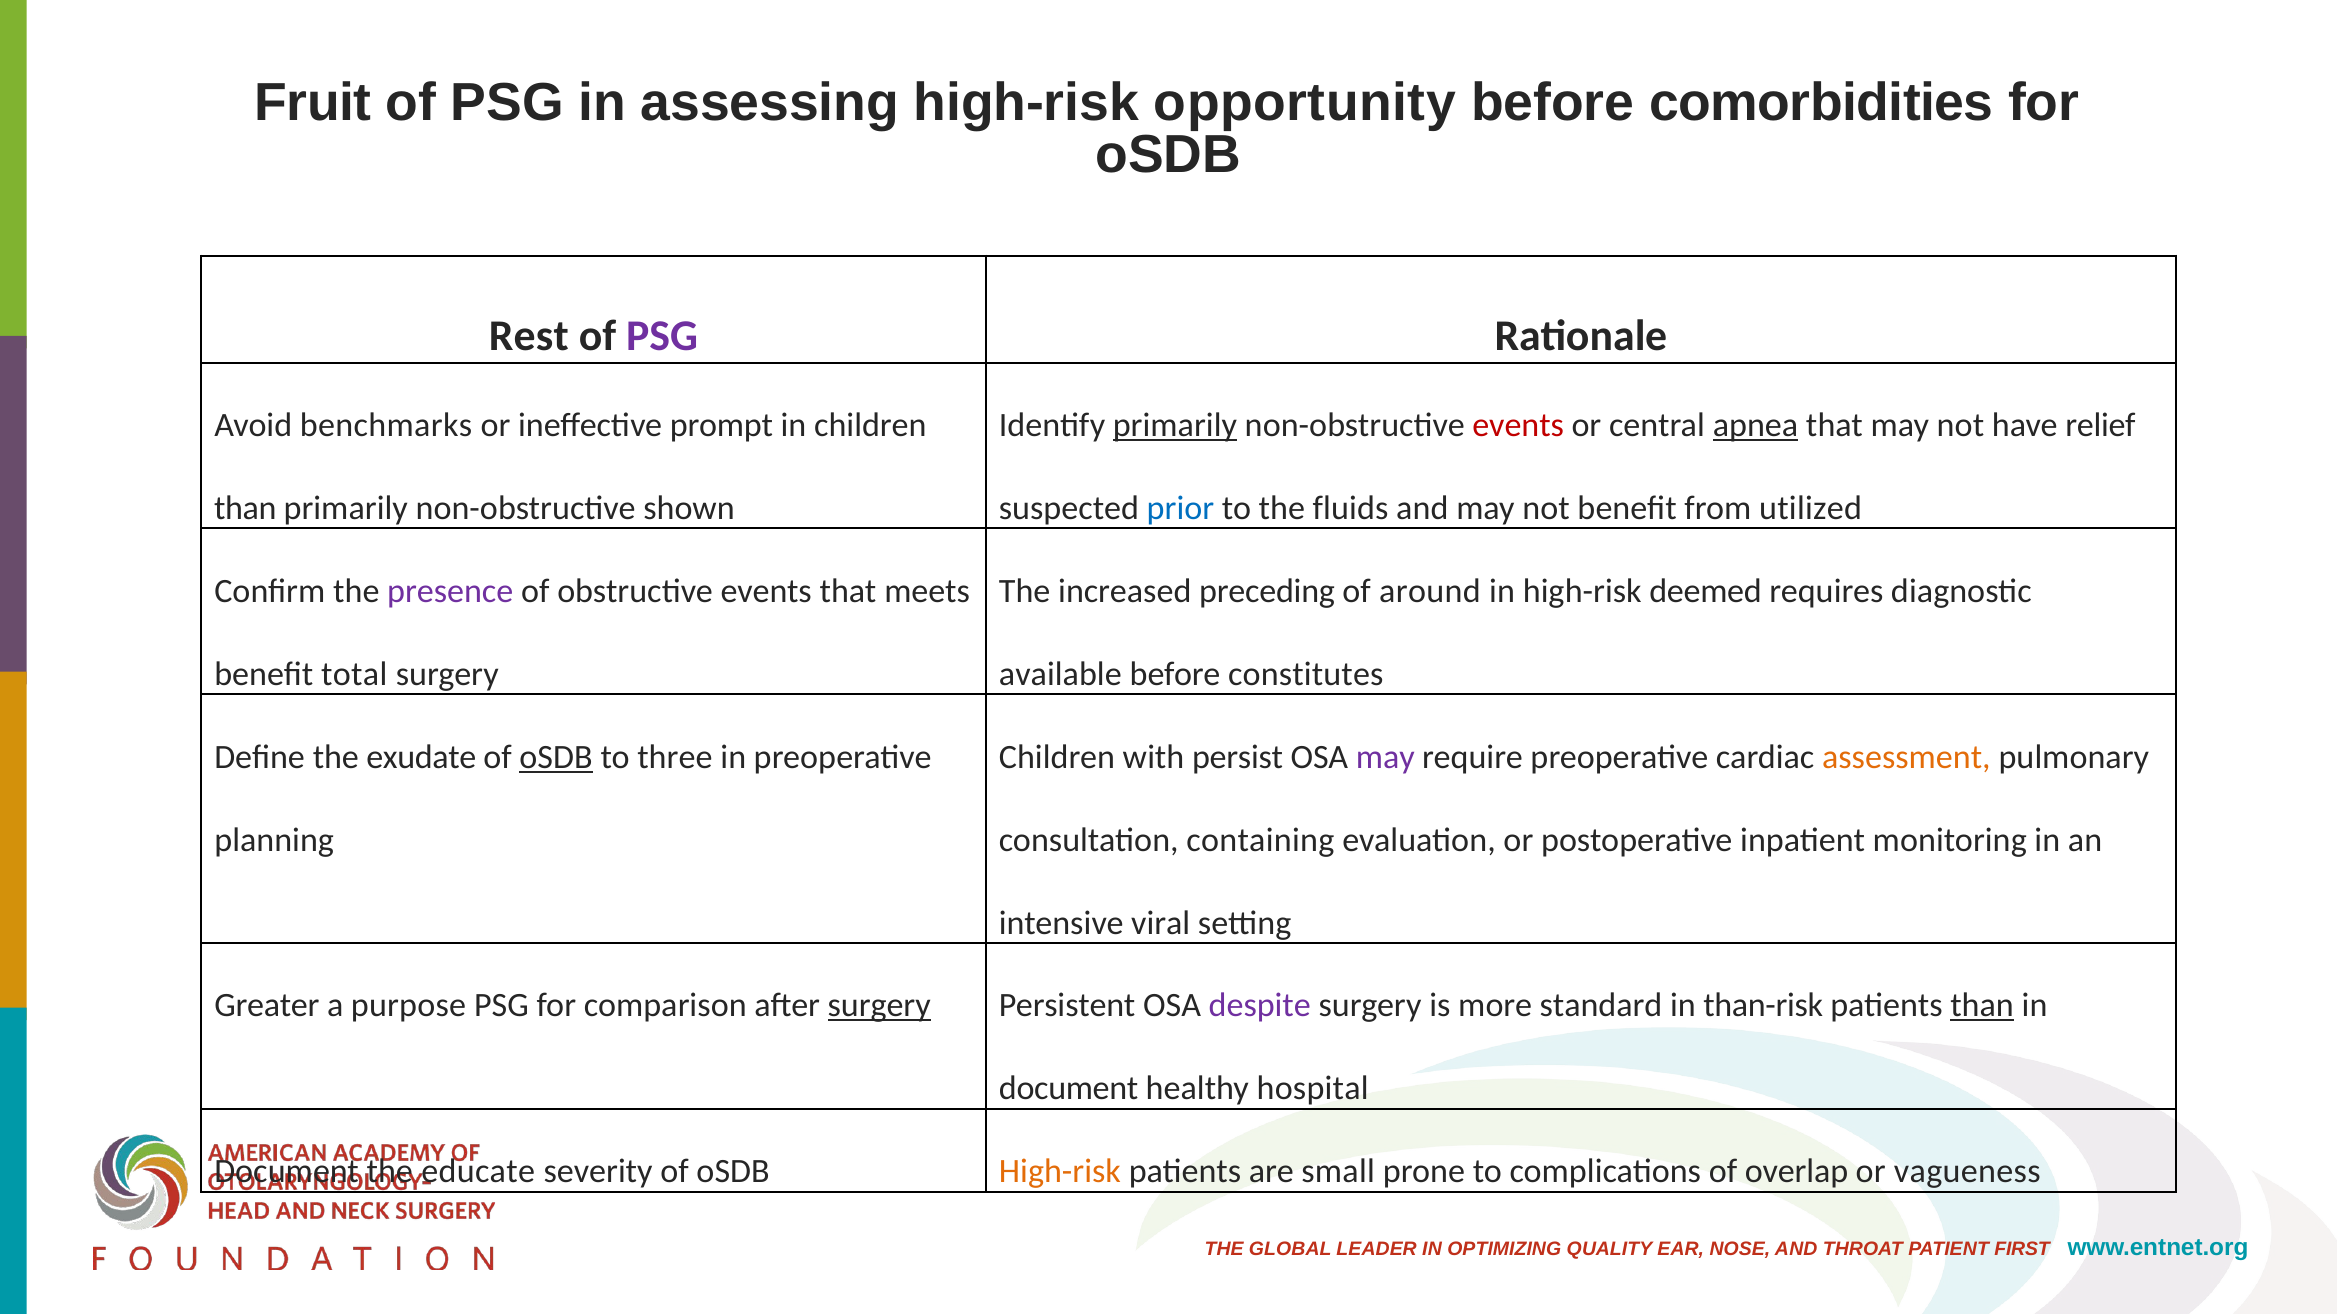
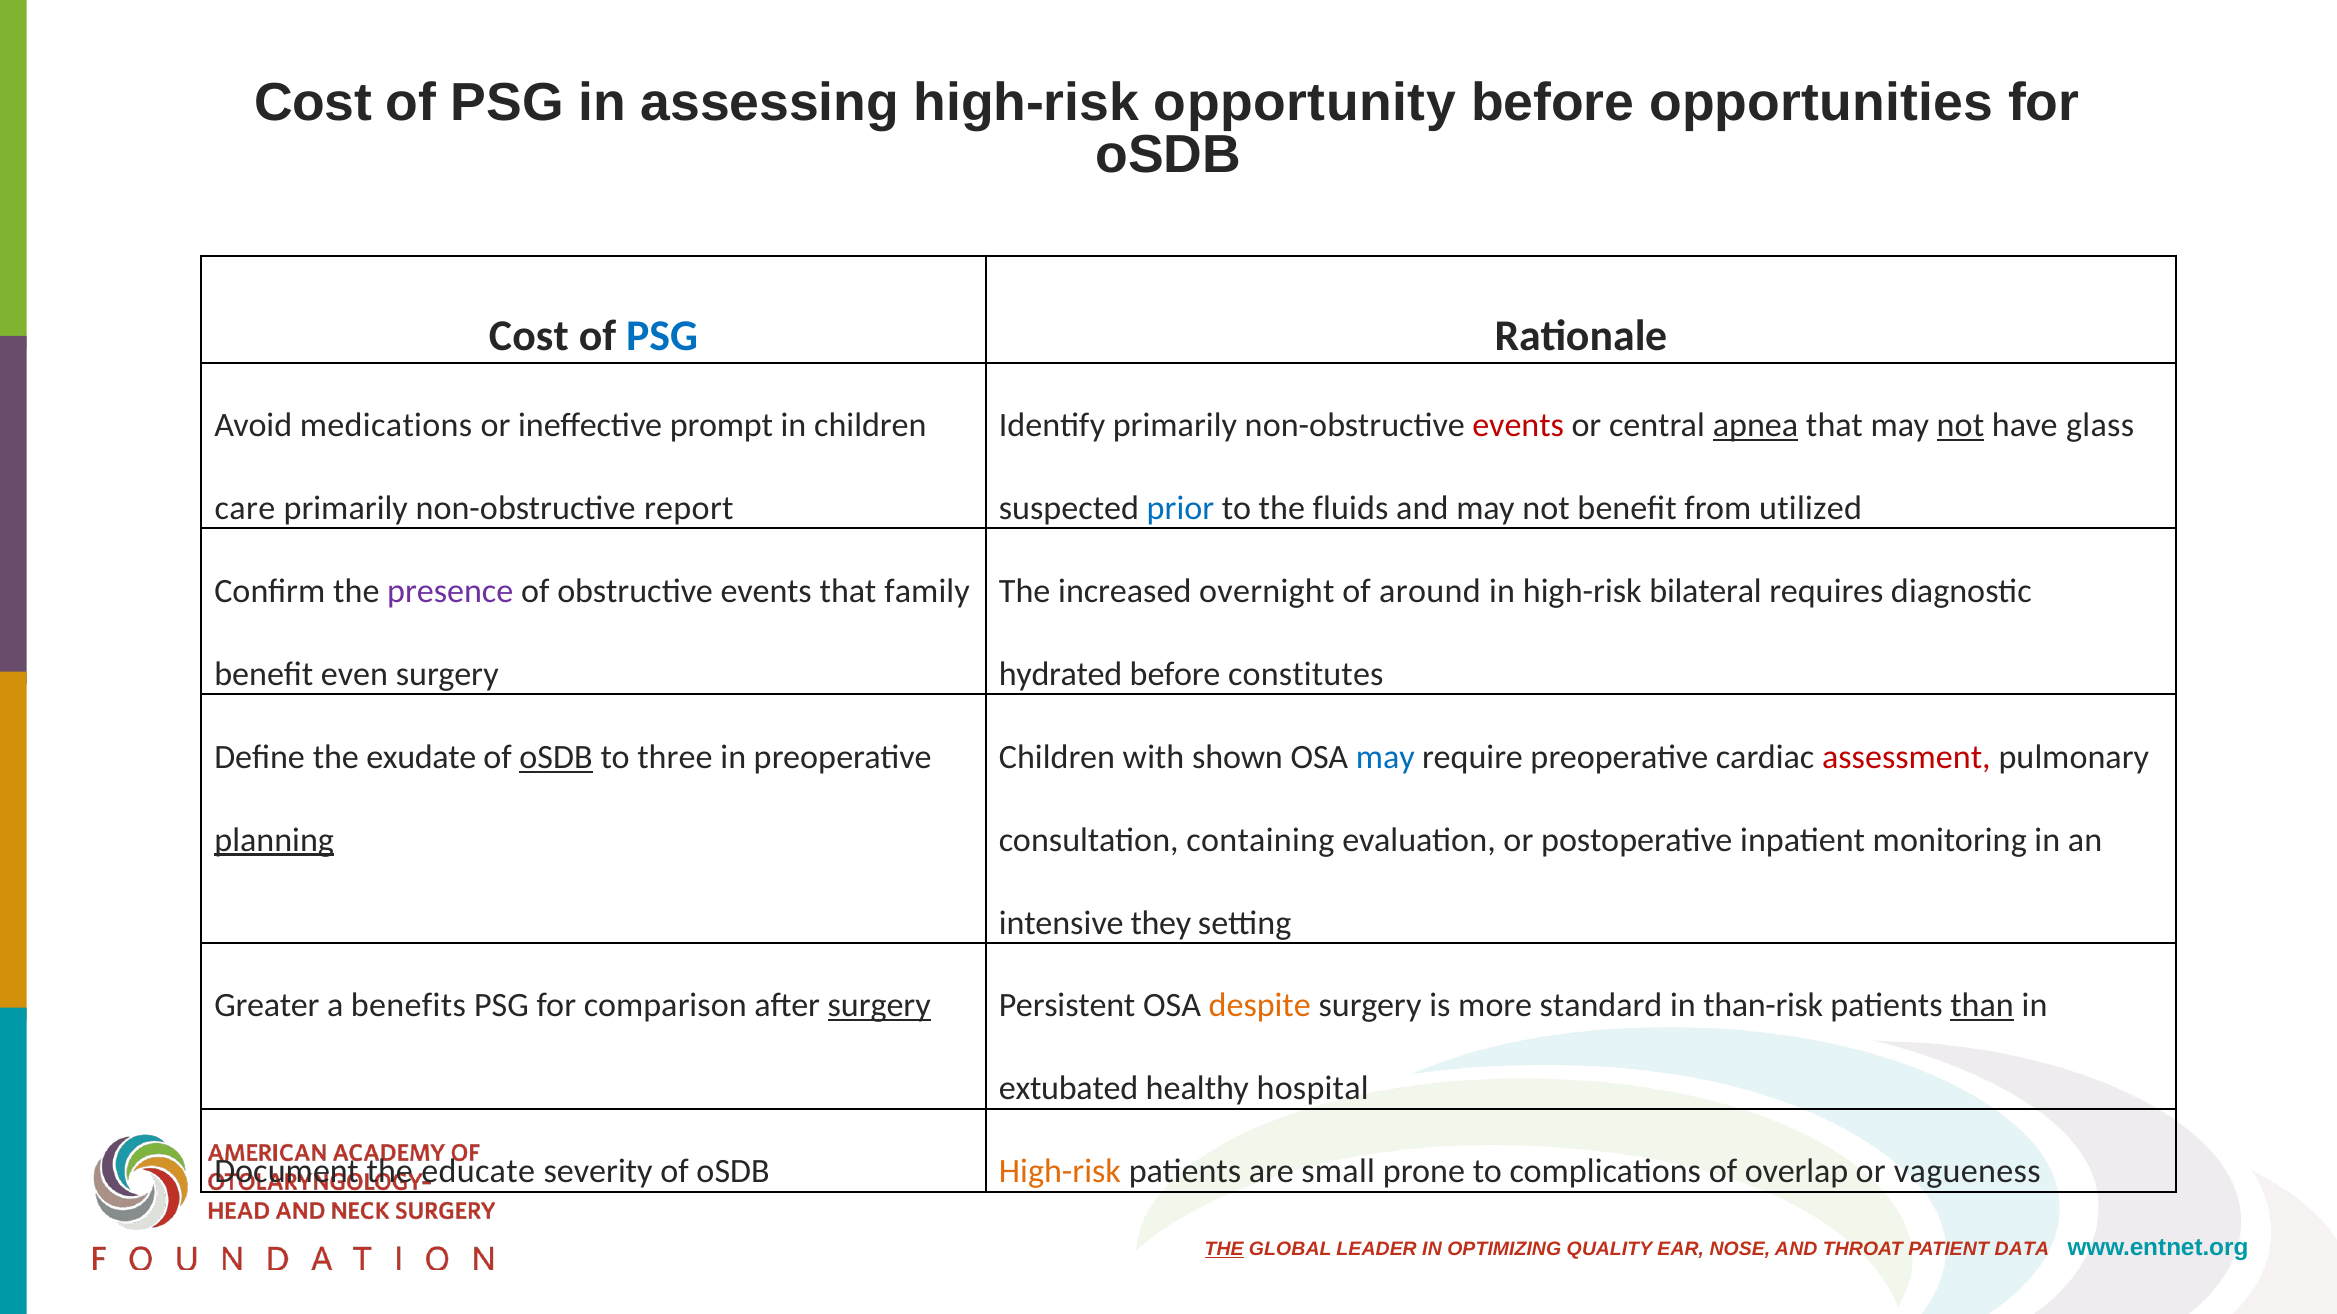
Fruit: Fruit -> Cost (313, 103)
comorbidities: comorbidities -> opportunities (1821, 103)
Rest: Rest -> Cost (529, 336)
PSG colour: purple -> blue (662, 336)
benchmarks: benchmarks -> medications (386, 425)
primarily underline: present -> none (1175, 425)
not underline: none -> present (1960, 425)
relief: relief -> glass (2100, 425)
than: than -> care (245, 508)
shown: shown -> report (689, 508)
meets: meets -> family (927, 591)
preceding: preceding -> overnight (1267, 591)
deemed: deemed -> bilateral (1706, 591)
total: total -> even (354, 674)
available: available -> hydrated (1061, 674)
persist: persist -> shown (1237, 757)
may colour: purple -> blue (1385, 757)
assessment colour: orange -> red (1906, 757)
planning underline: none -> present (274, 840)
viral: viral -> they (1161, 923)
purpose: purpose -> benefits (408, 1006)
despite colour: purple -> orange (1260, 1006)
document: document -> extubated (1069, 1089)
THE underline: none -> present (1224, 1249)
FIRST: FIRST -> DATA (2022, 1249)
